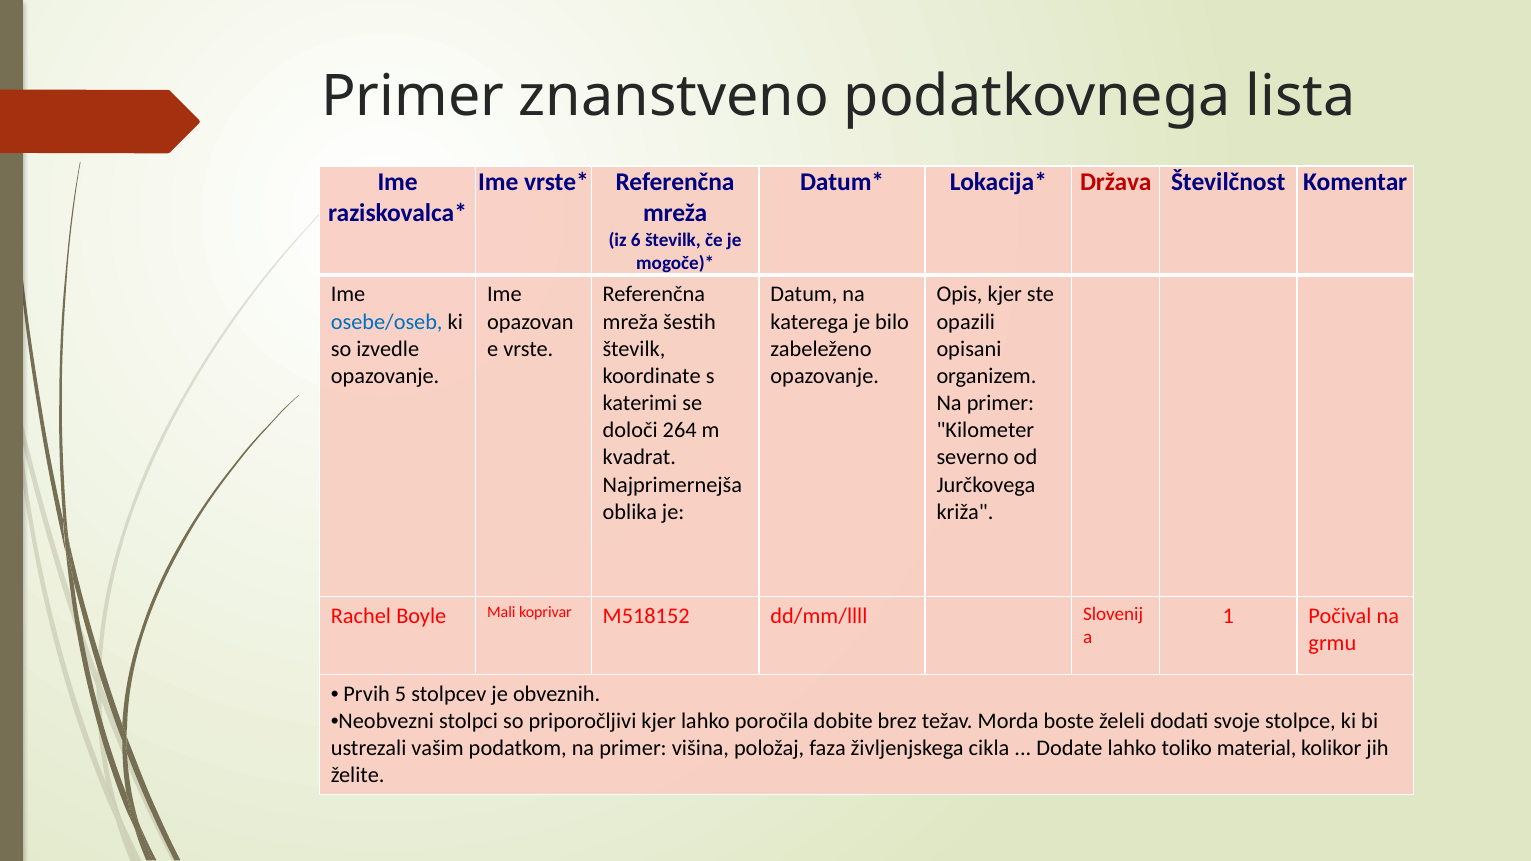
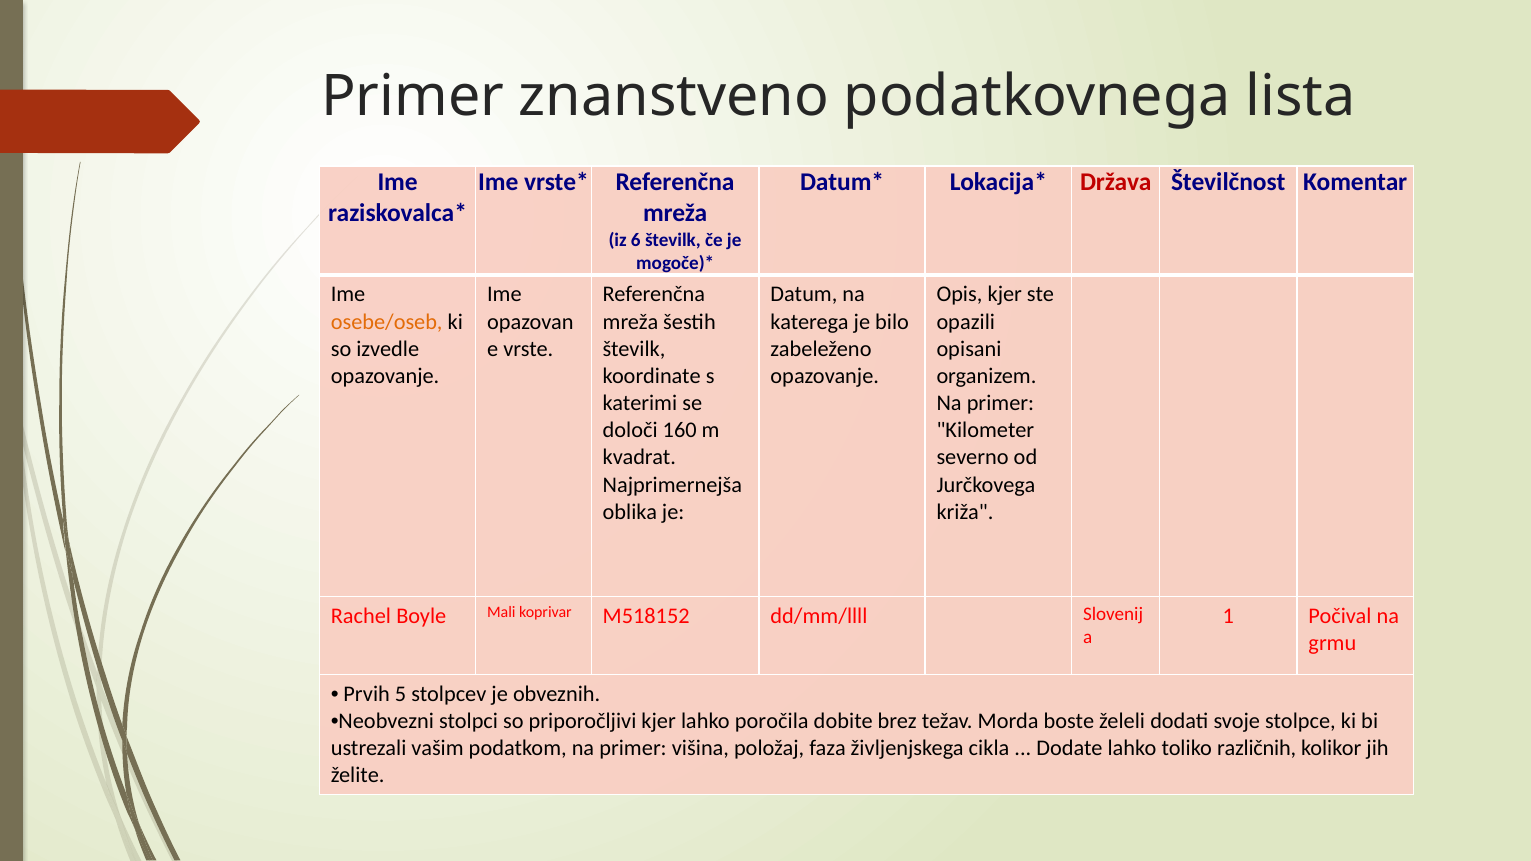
osebe/oseb colour: blue -> orange (387, 322)
264: 264 -> 160 (680, 430)
material: material -> različnih (1257, 748)
